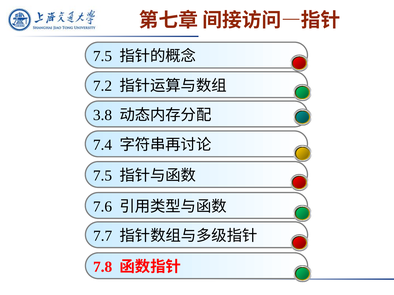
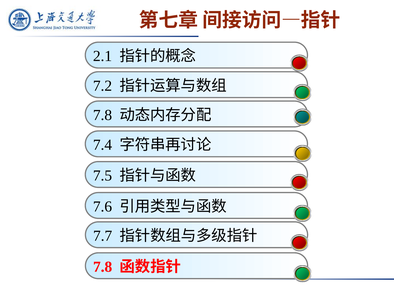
7.5: 7.5 -> 2.1 (103, 56)
3.8: 3.8 -> 7.8 (103, 115)
